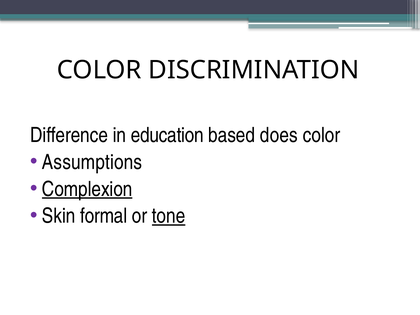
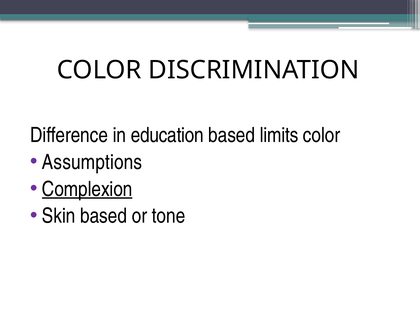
does: does -> limits (279, 135)
Skin formal: formal -> based (104, 216)
tone underline: present -> none (169, 216)
